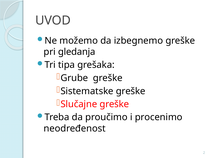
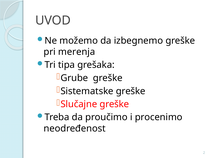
gledanja: gledanja -> merenja (77, 52)
